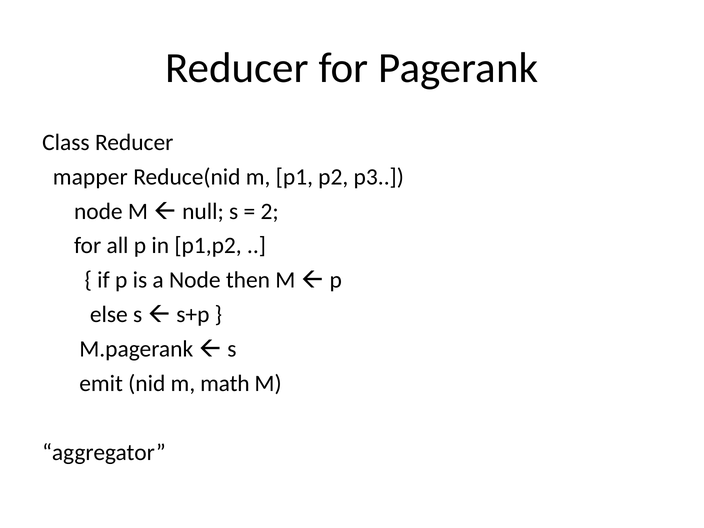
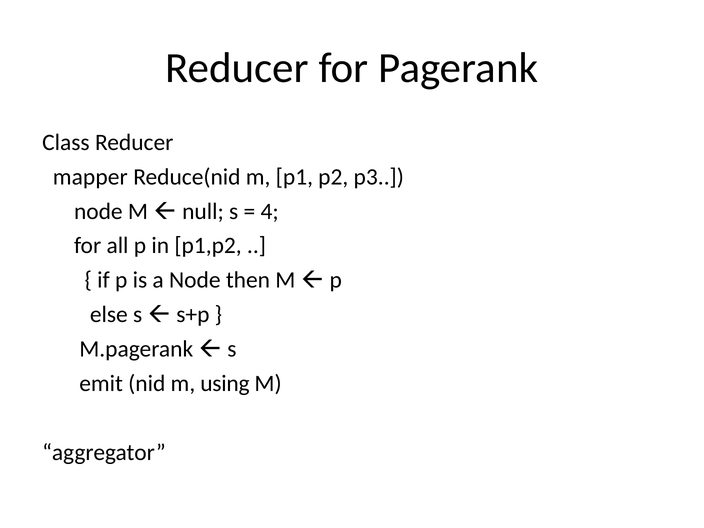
2: 2 -> 4 (270, 211)
math: math -> using (225, 383)
